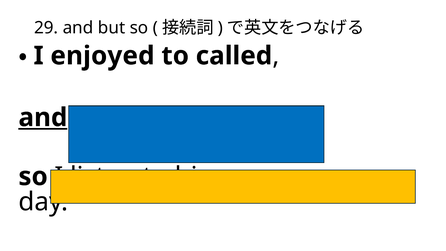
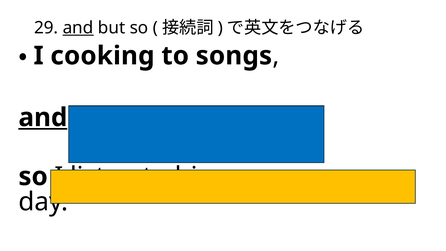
and underline: none -> present (78, 28)
enjoyed: enjoyed -> cooking (102, 56)
to called: called -> songs (234, 56)
